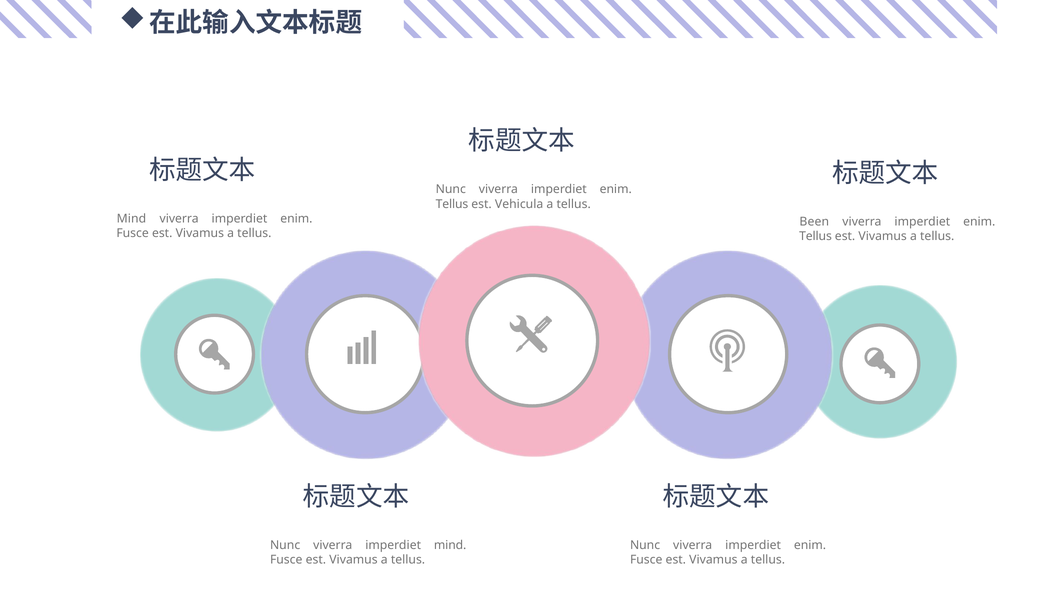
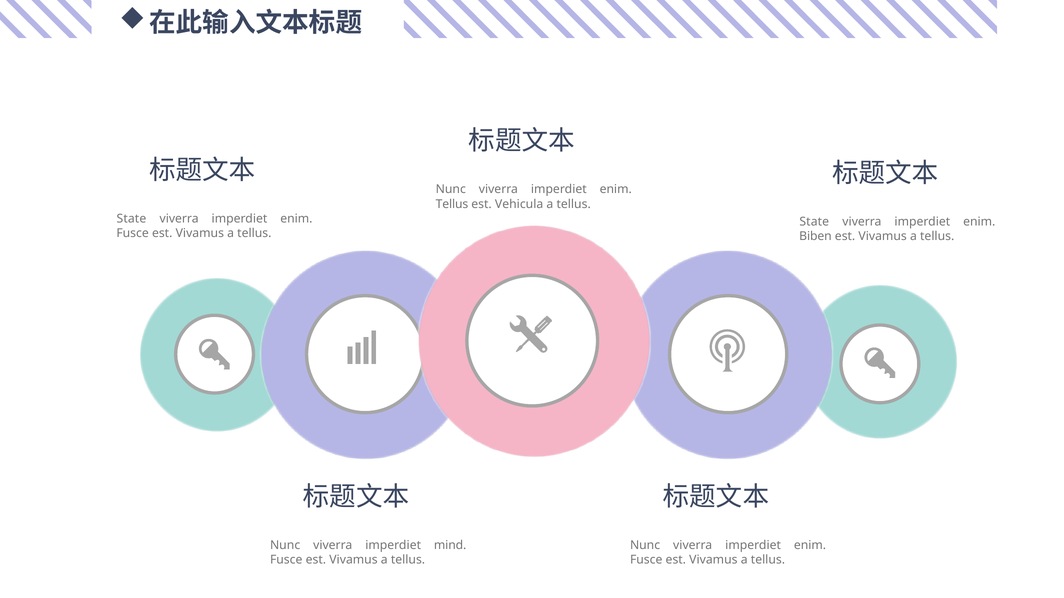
Mind: Mind -> State (131, 219)
Been: Been -> State (814, 222)
Tellus: Tellus -> Biben (816, 236)
